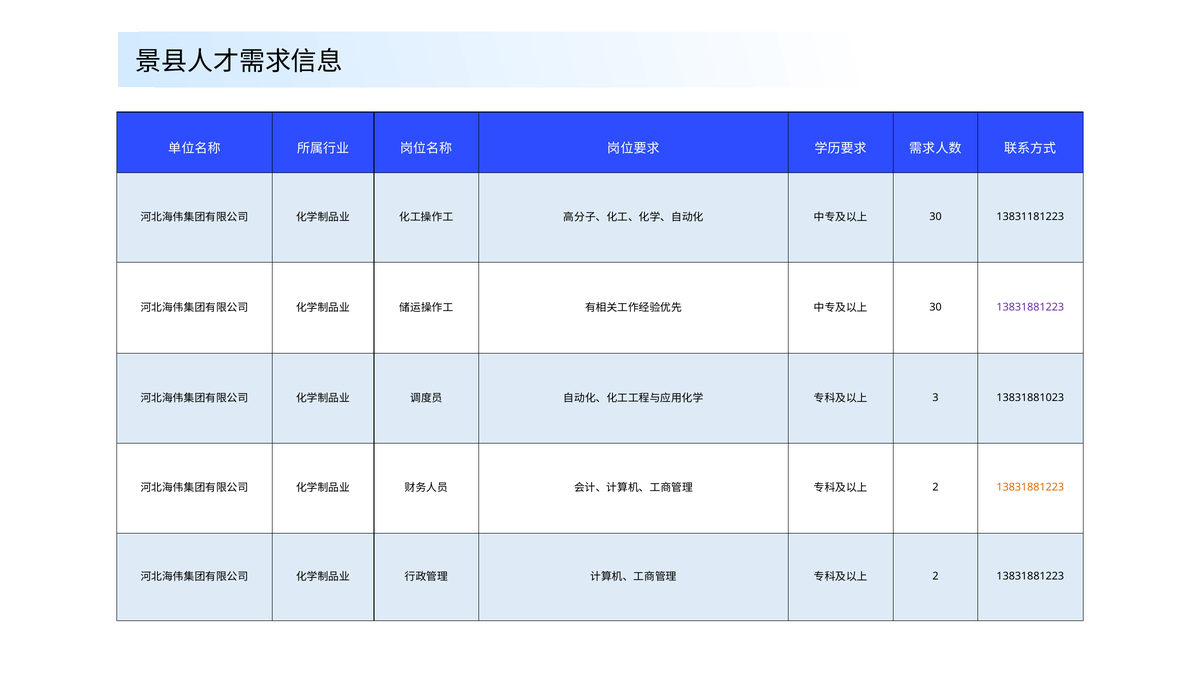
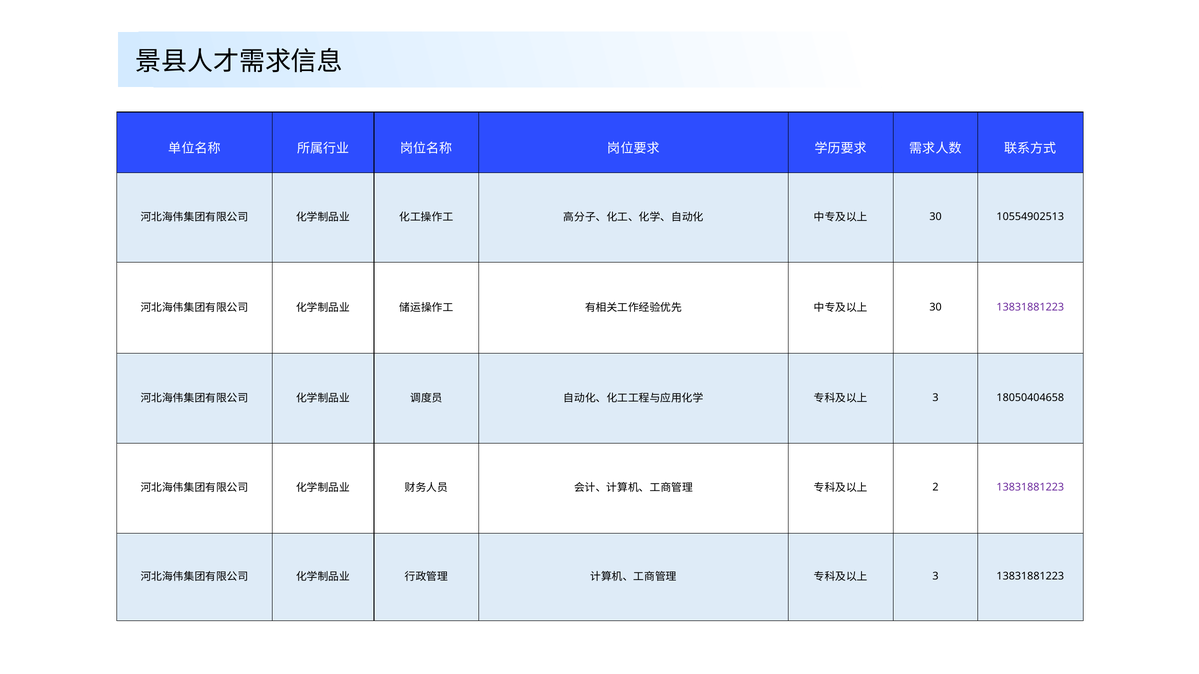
13831181223: 13831181223 -> 10554902513 (1030, 217)
13831881023: 13831881023 -> 18050404658 (1030, 398)
13831881223 colour: orange -> purple (1030, 488)
2: 2 -> 3 (936, 577)
